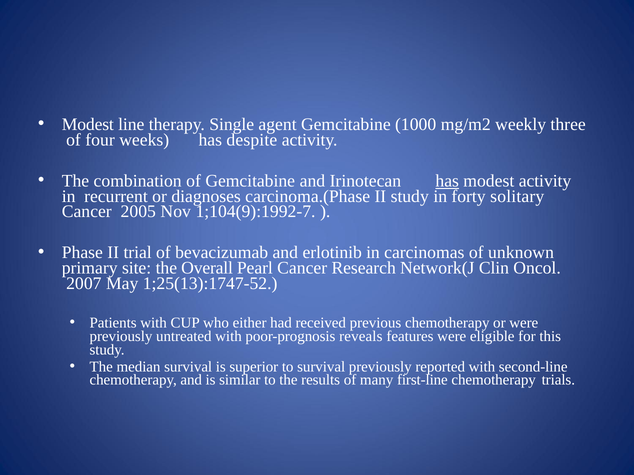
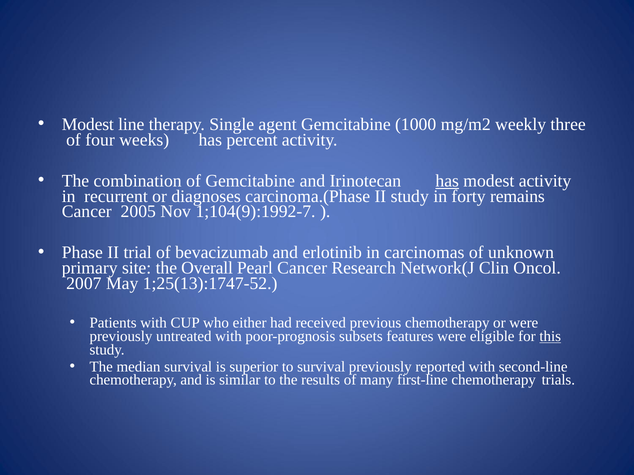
despite: despite -> percent (252, 140)
solitary: solitary -> remains (517, 196)
reveals: reveals -> subsets (361, 337)
this underline: none -> present (550, 337)
